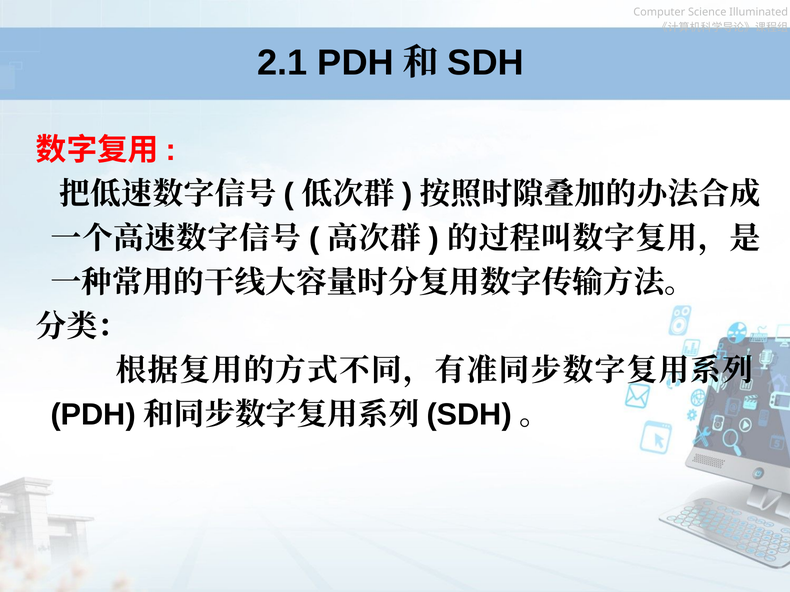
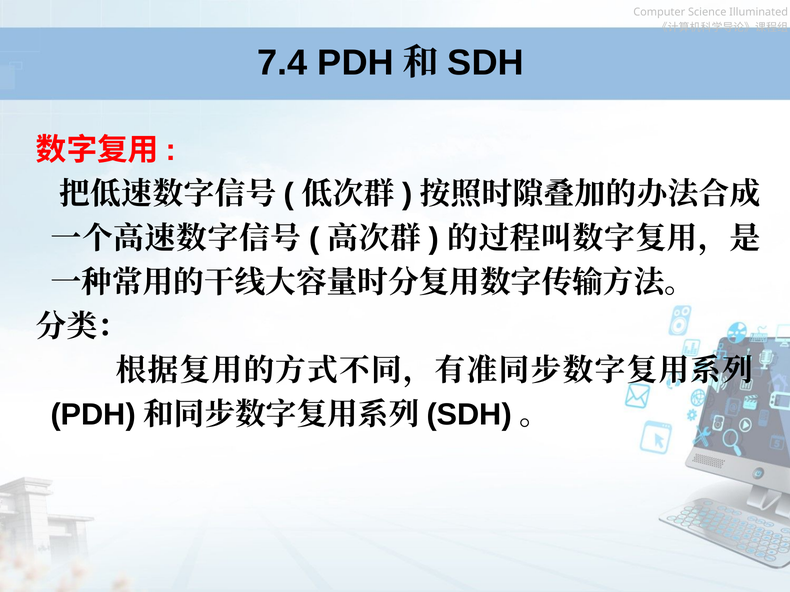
2.1: 2.1 -> 7.4 (282, 63)
